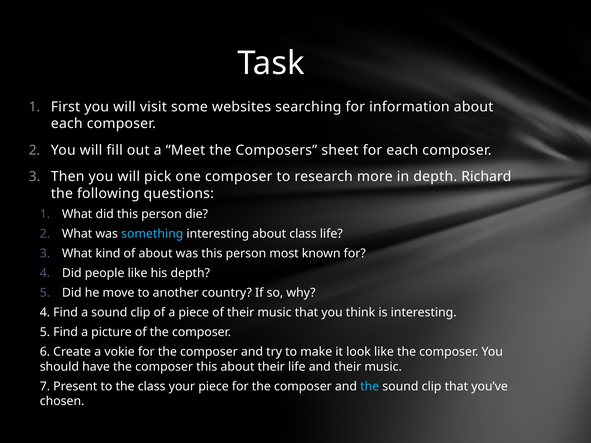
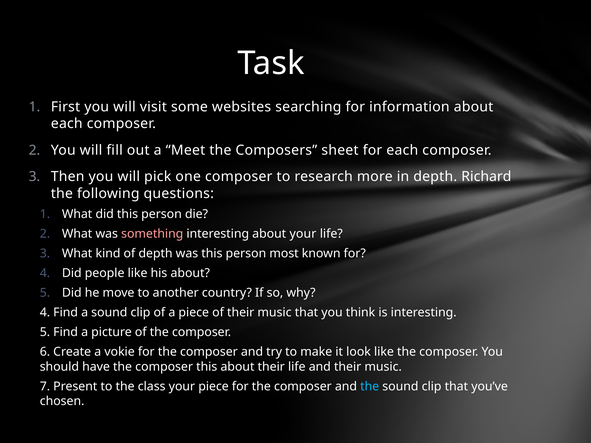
something colour: light blue -> pink (152, 234)
about class: class -> your (303, 234)
of about: about -> depth (156, 254)
his depth: depth -> about (190, 273)
